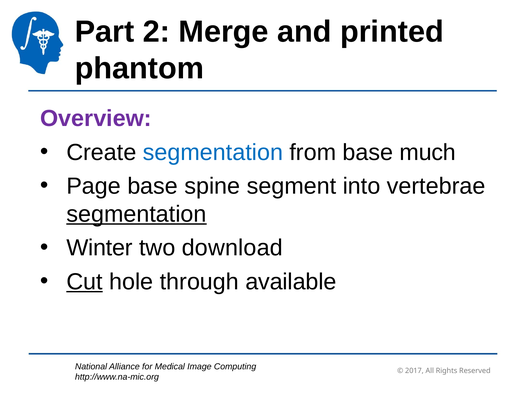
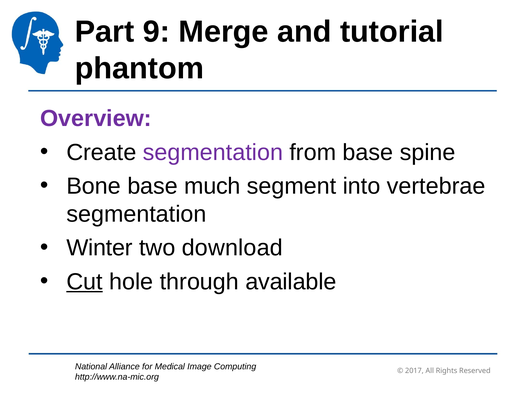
2: 2 -> 9 (156, 32)
printed: printed -> tutorial (392, 32)
segmentation colour: blue -> purple (213, 153)
much: much -> spine (428, 153)
Page: Page -> Bone (94, 187)
spine: spine -> much (212, 187)
segmentation underline: present -> none (136, 215)
